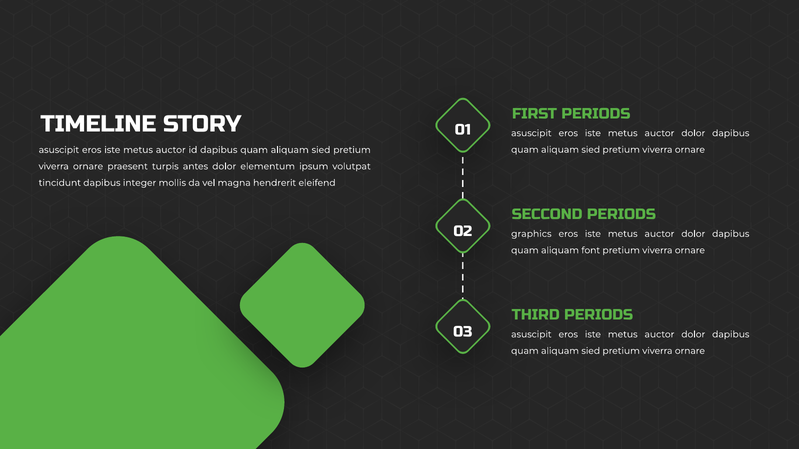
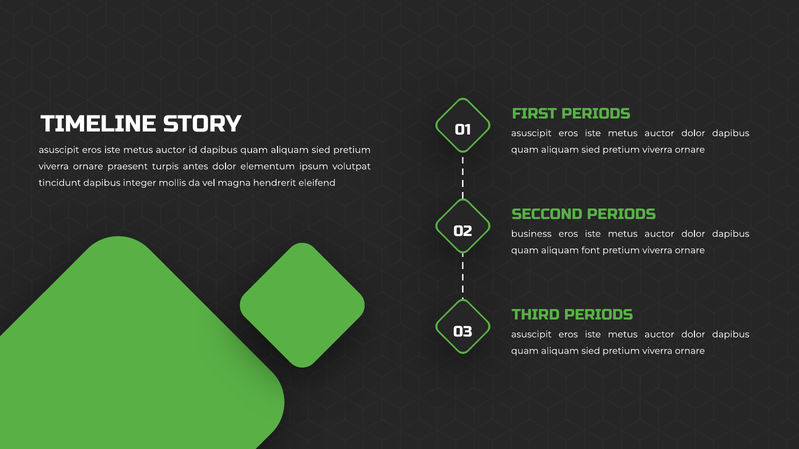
graphics: graphics -> business (531, 234)
